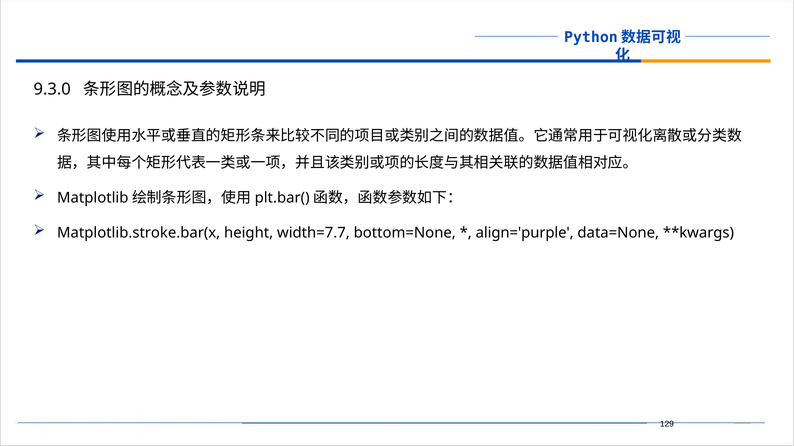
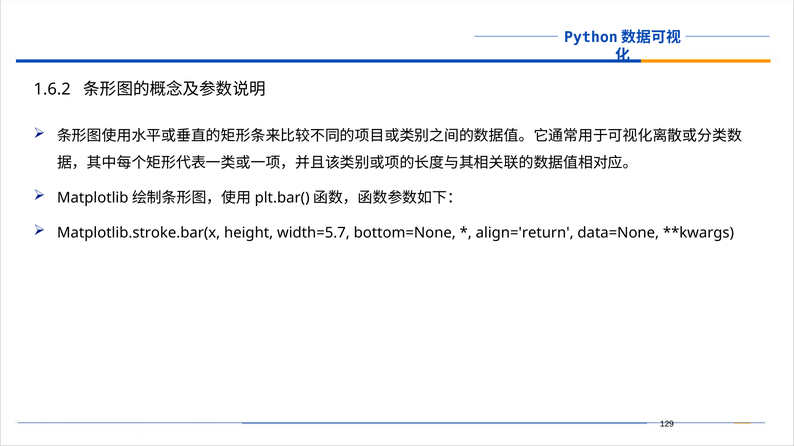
9.3.0: 9.3.0 -> 1.6.2 (52, 89)
width=7.7: width=7.7 -> width=5.7 (313, 233)
align='purple: align='purple -> align='return (525, 233)
